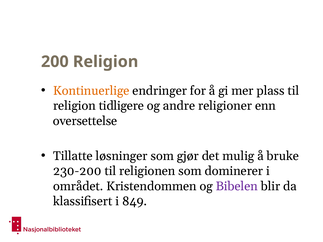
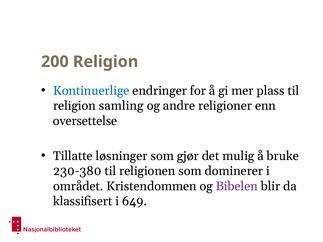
Kontinuerlige colour: orange -> blue (91, 91)
tidligere: tidligere -> samling (121, 106)
230-200: 230-200 -> 230-380 (77, 171)
849: 849 -> 649 (135, 201)
